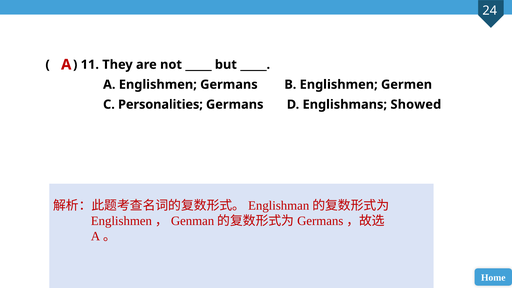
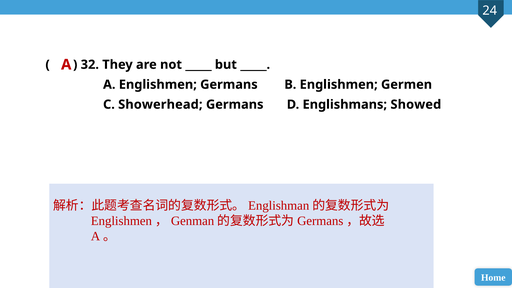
11: 11 -> 32 (90, 65)
Personalities: Personalities -> Showerhead (160, 105)
